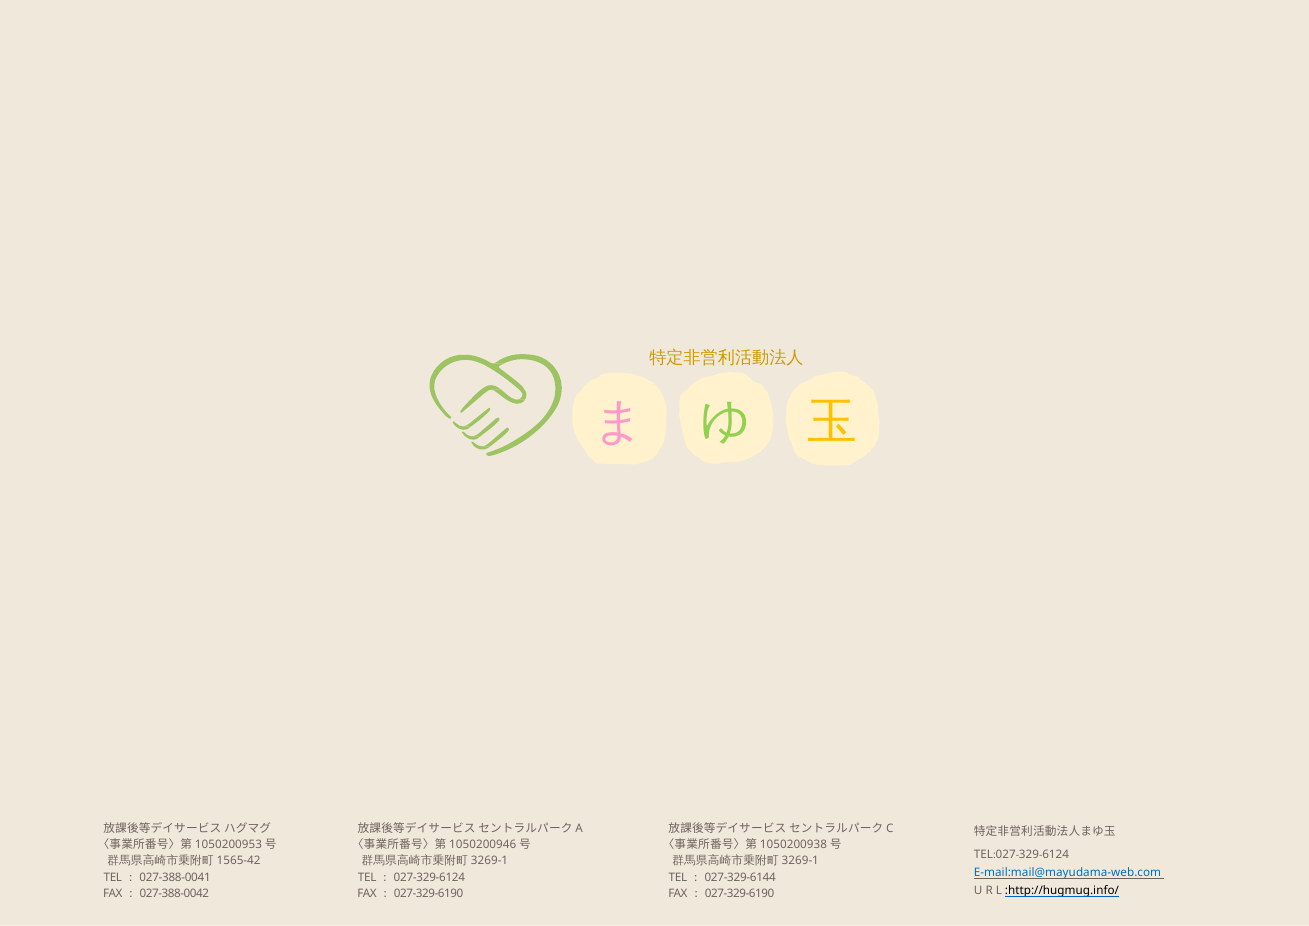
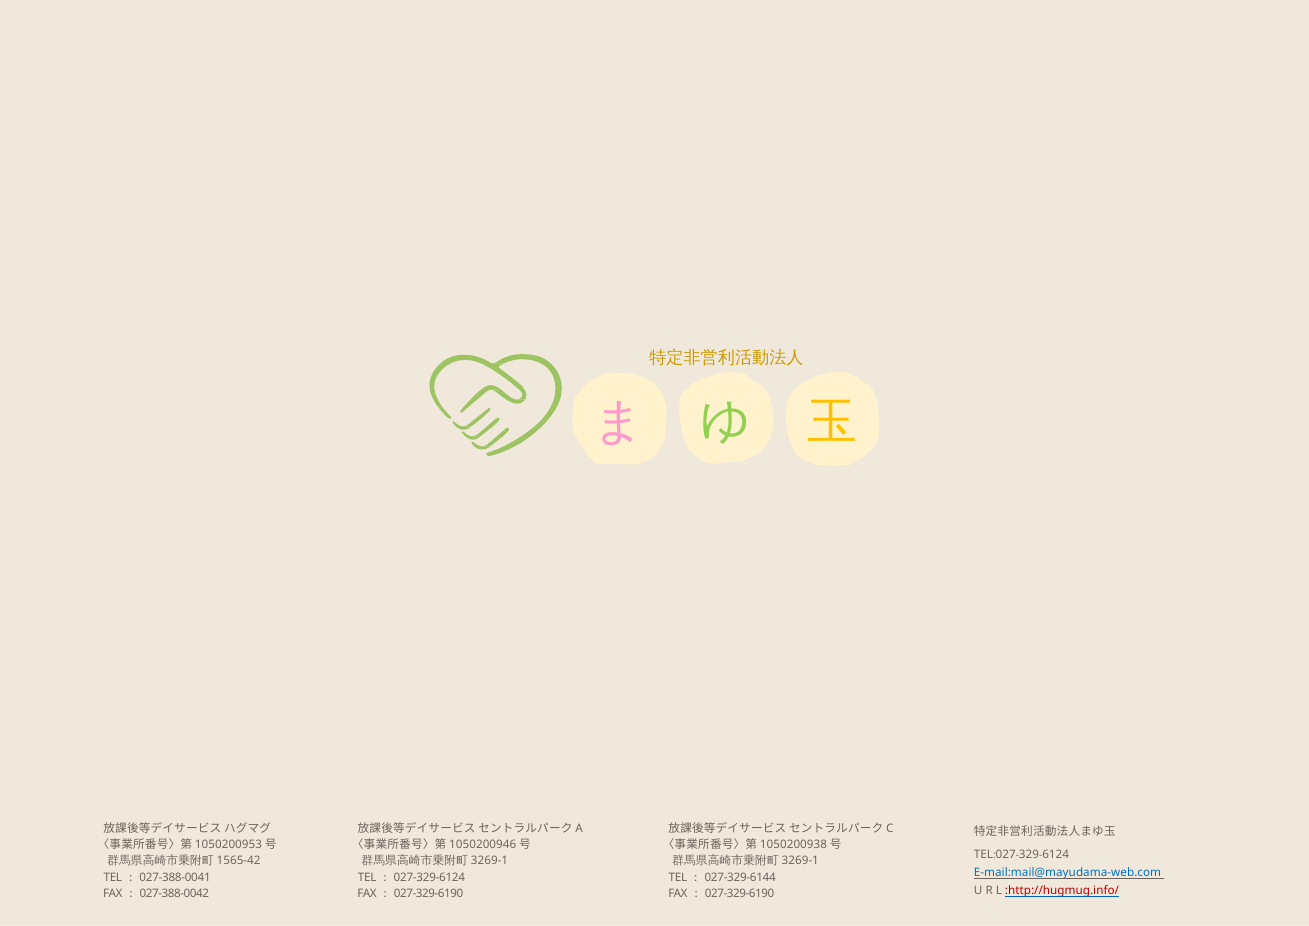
:http://hugmug.info/ colour: black -> red (1062, 891)
